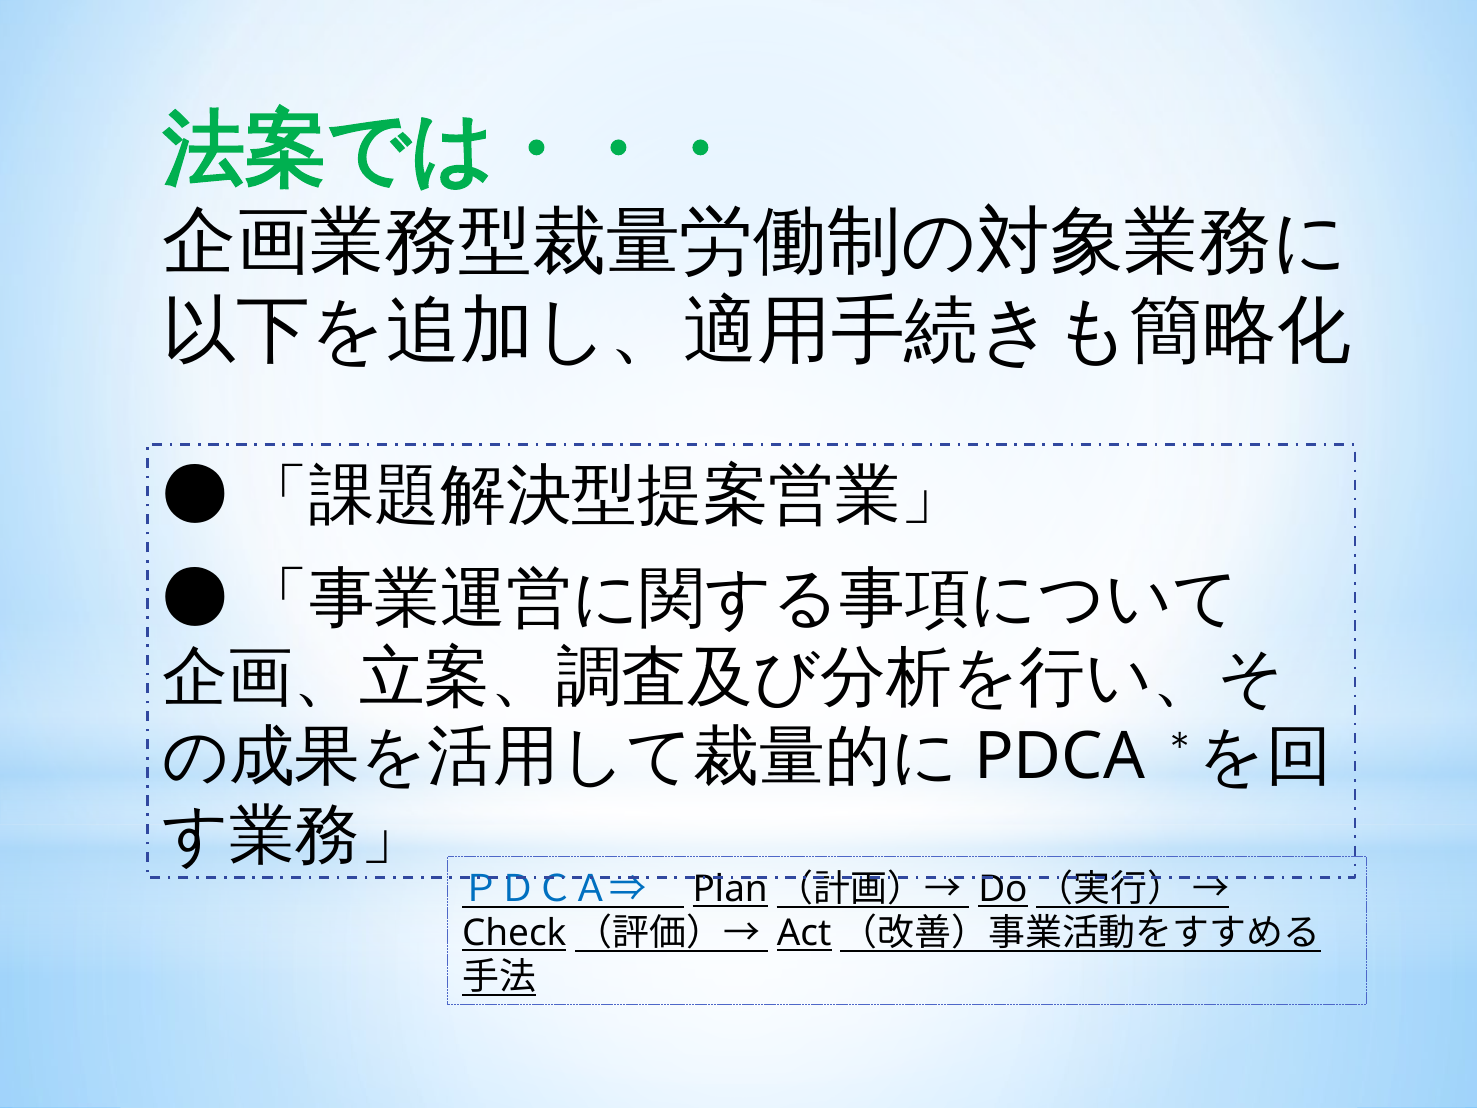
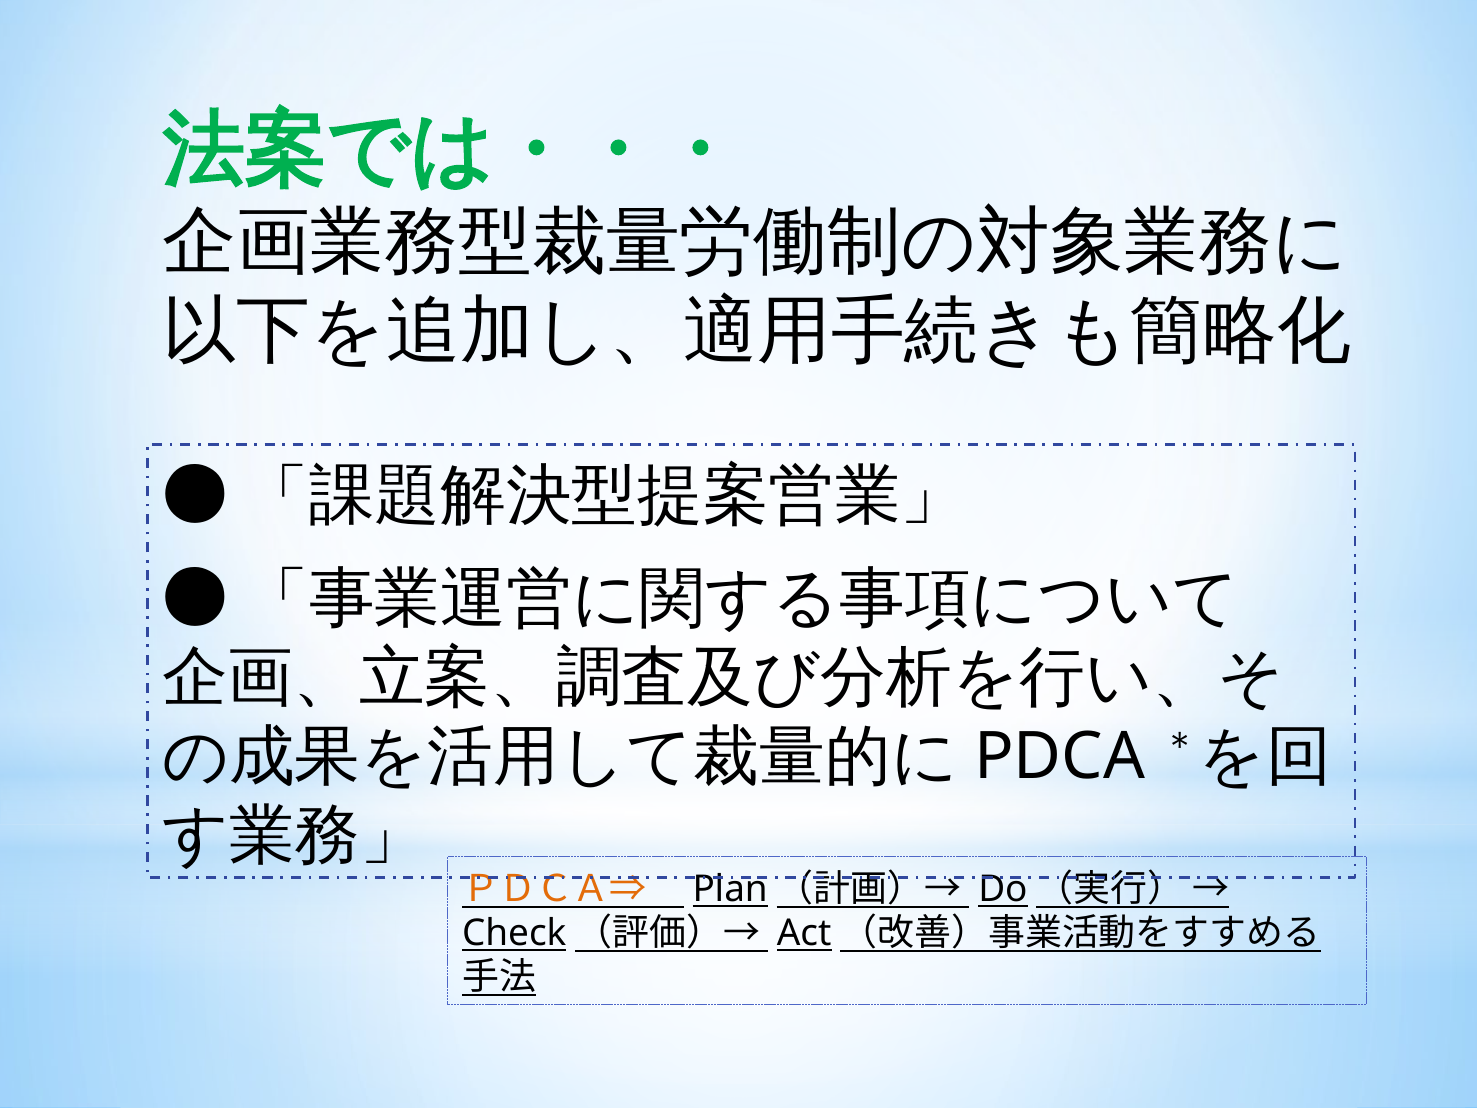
ＰＤＣＡ⇒ colour: blue -> orange (554, 889)
